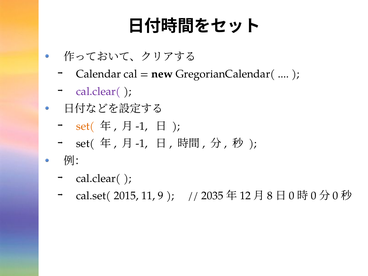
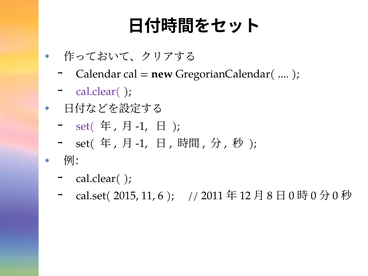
set( colour: orange -> purple (85, 126)
9: 9 -> 6 (161, 196)
2035: 2035 -> 2011 (212, 196)
